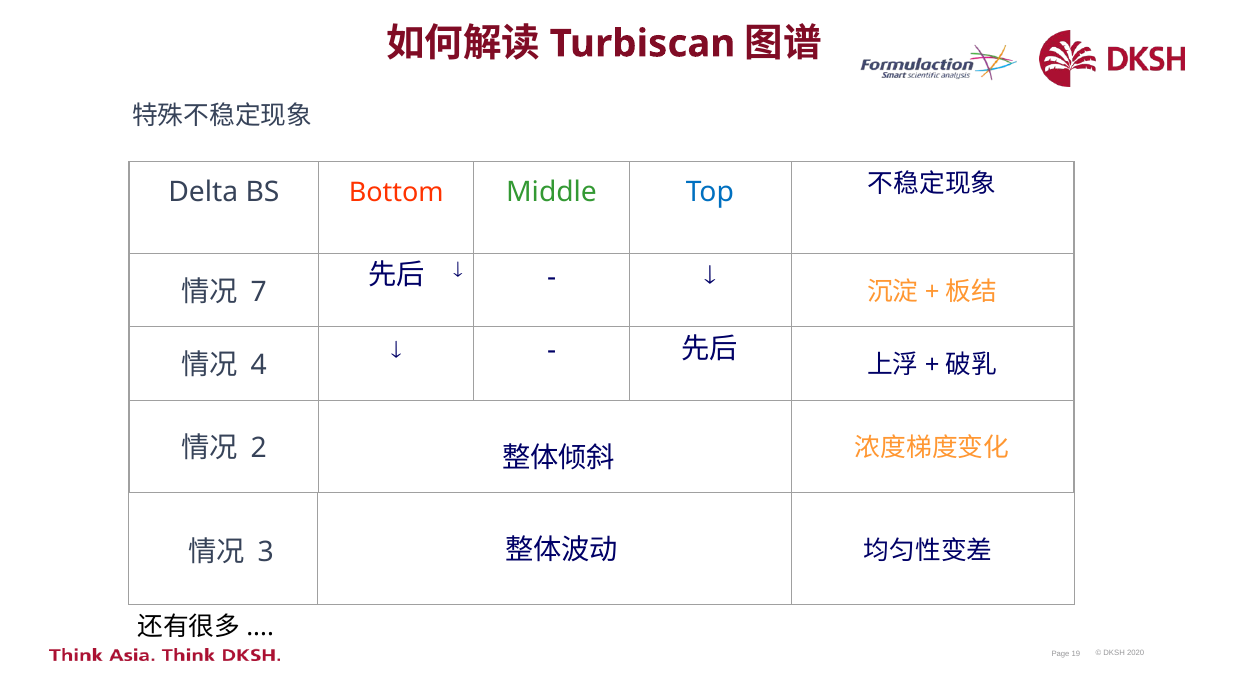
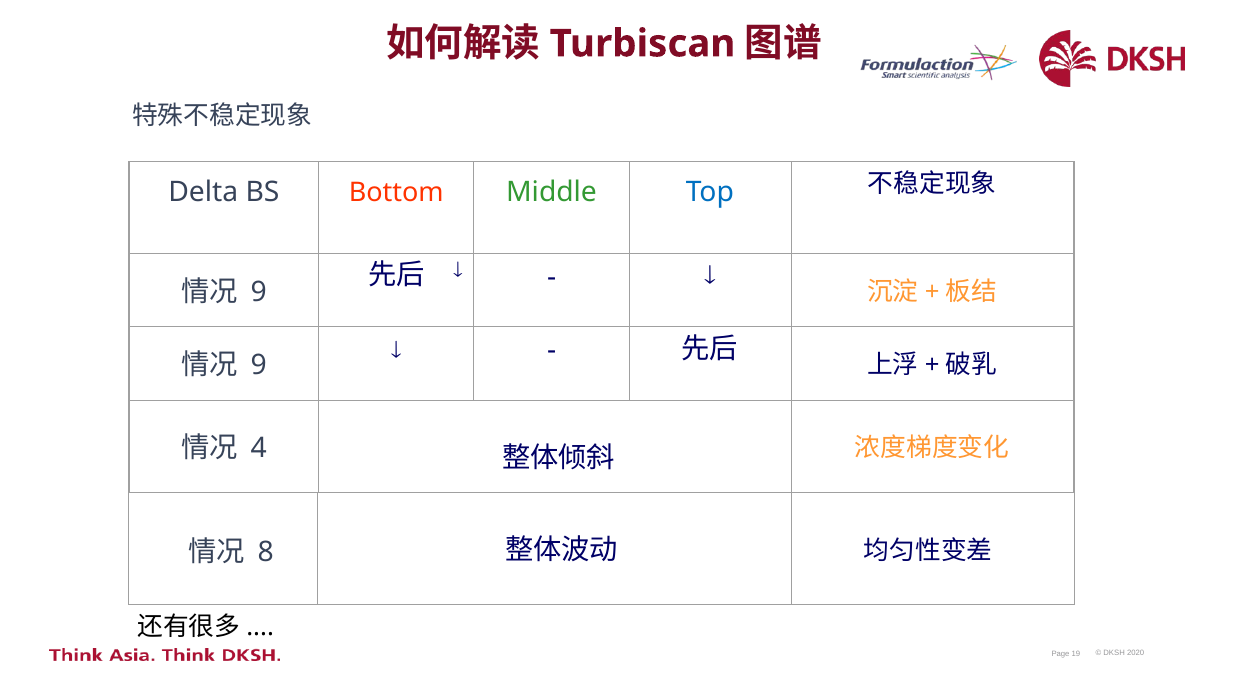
7: 7 -> 9 (259, 292)
4: 4 -> 9 (259, 366)
2: 2 -> 4 (259, 448)
3: 3 -> 8 (266, 552)
